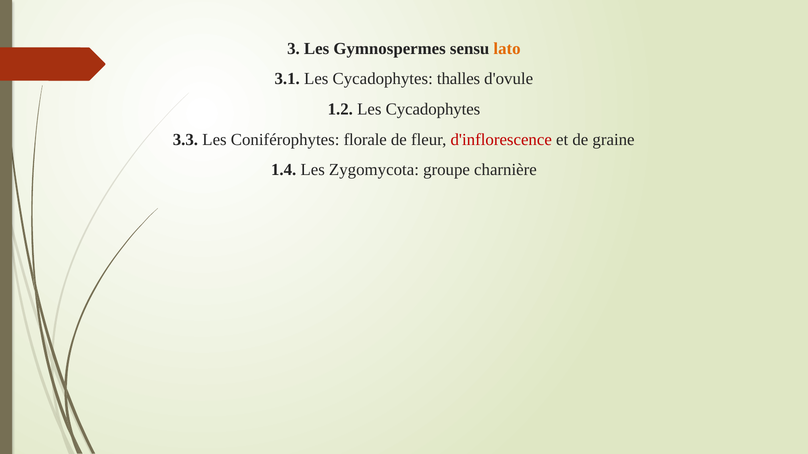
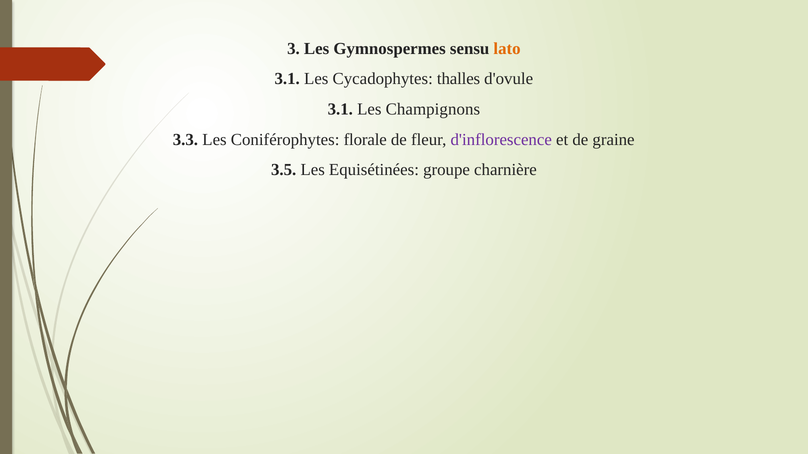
1.2: 1.2 -> 3.1 (340, 109)
Cycadophytes: Cycadophytes -> Champignons (433, 109)
d'inflorescence colour: red -> purple (501, 140)
1.4: 1.4 -> 3.5 (284, 170)
Zygomycota: Zygomycota -> Equisétinées (374, 170)
